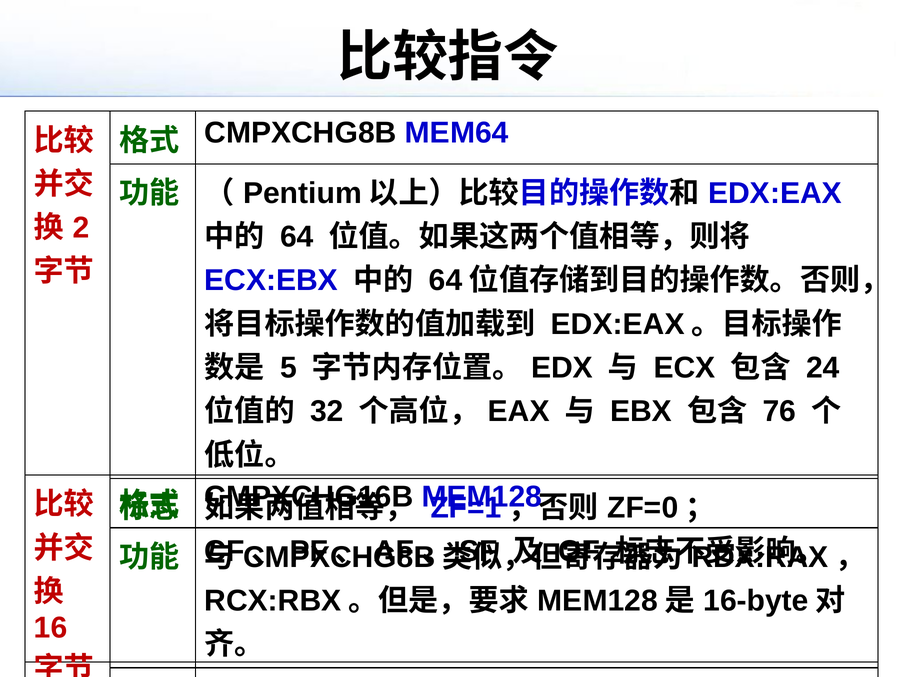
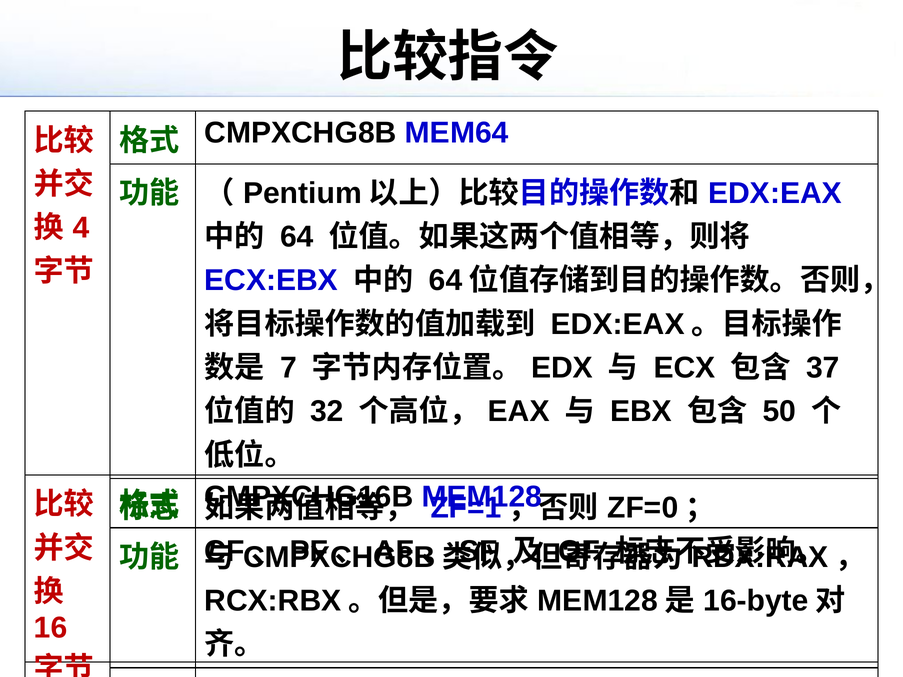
2: 2 -> 4 (81, 228)
5: 5 -> 7 (288, 368)
24: 24 -> 37 (823, 368)
76: 76 -> 50 (779, 412)
